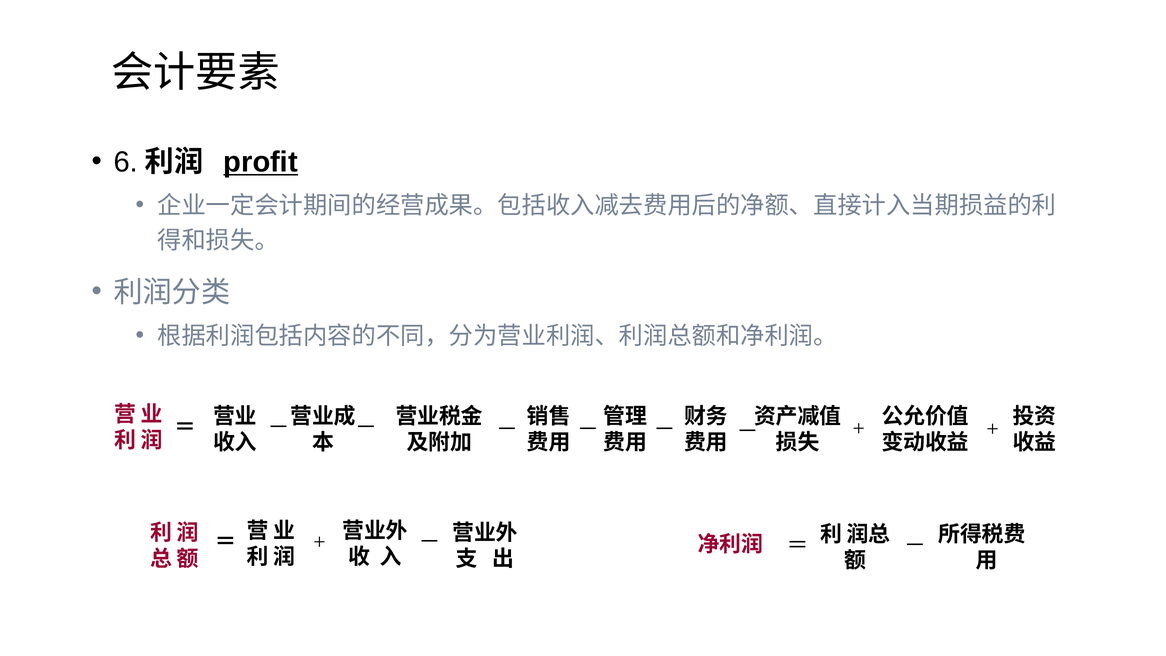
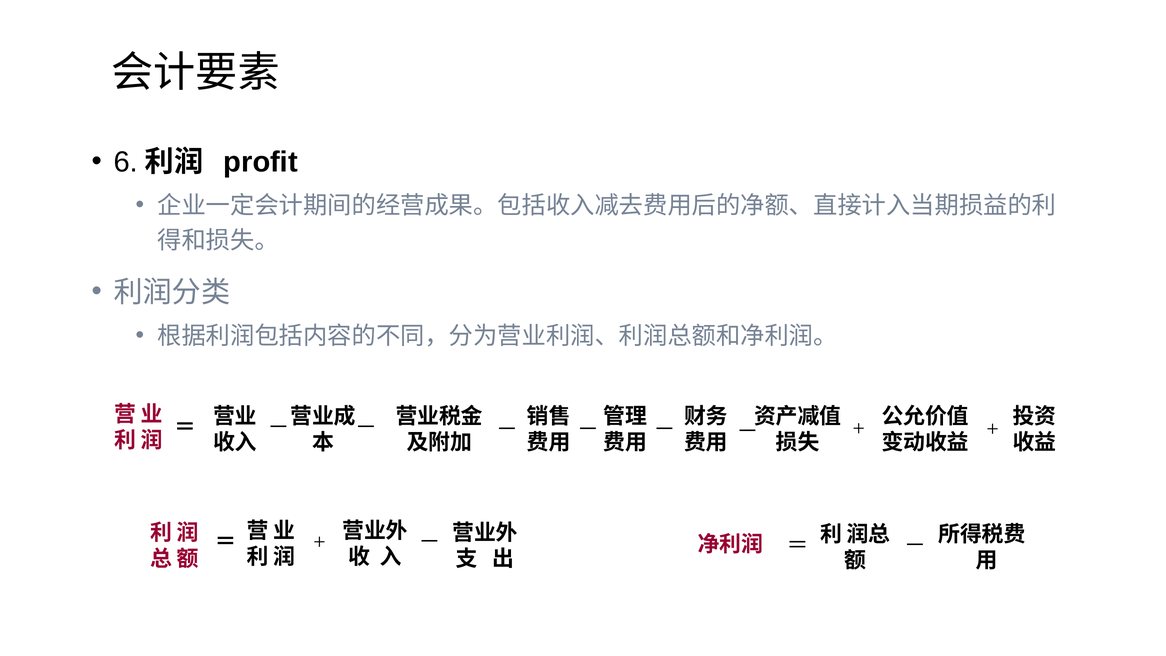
profit underline: present -> none (261, 162)
